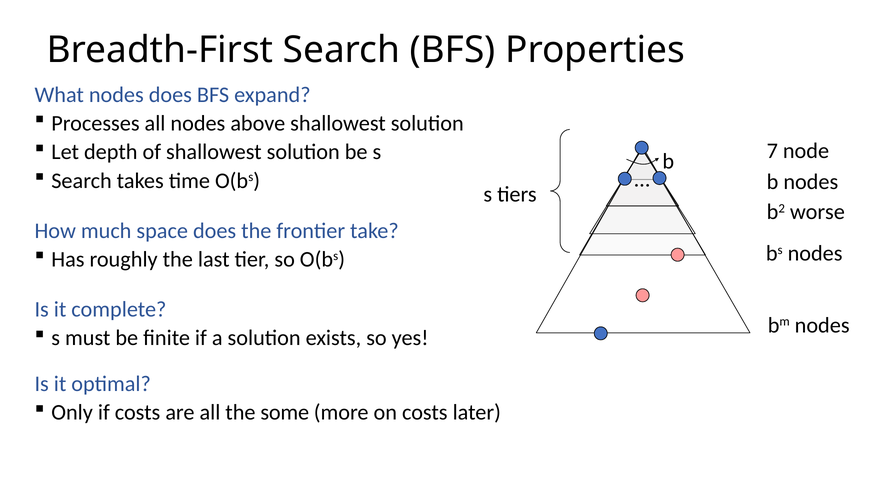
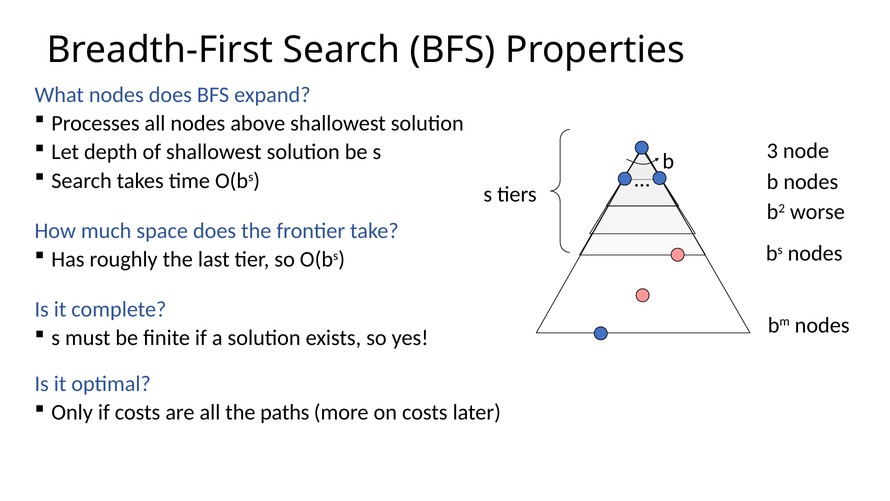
7: 7 -> 3 (772, 151)
some: some -> paths (285, 412)
